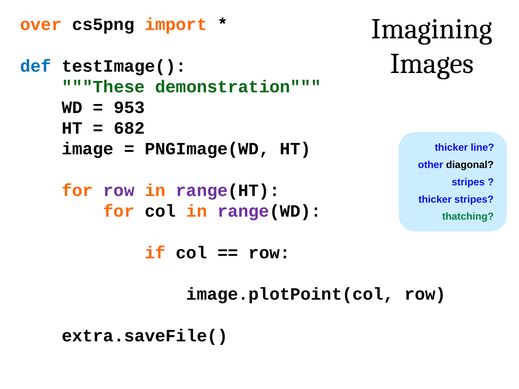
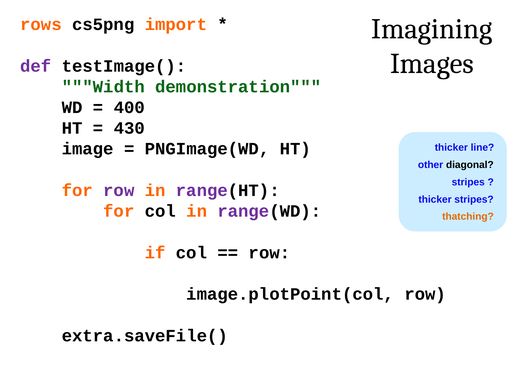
over: over -> rows (41, 24)
def colour: blue -> purple (36, 66)
These: These -> Width (103, 87)
953: 953 -> 400 (129, 108)
682: 682 -> 430 (129, 128)
thatching colour: green -> orange (468, 217)
